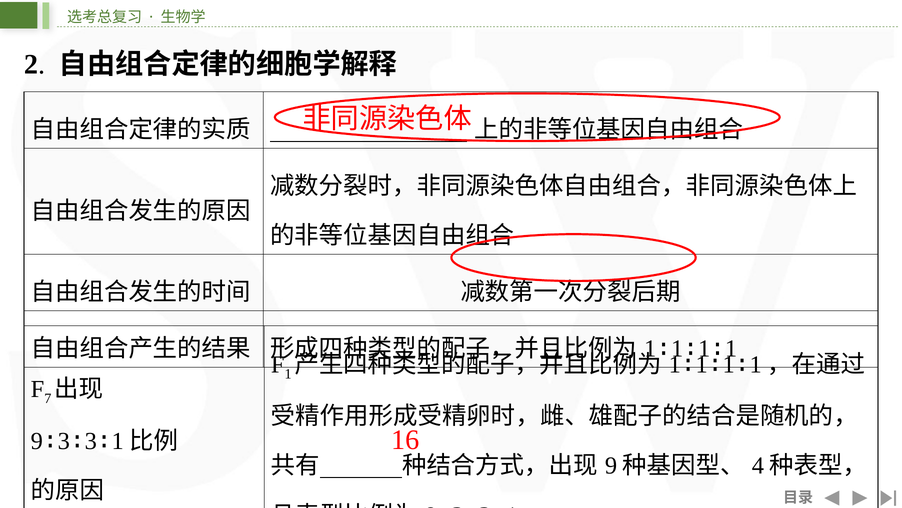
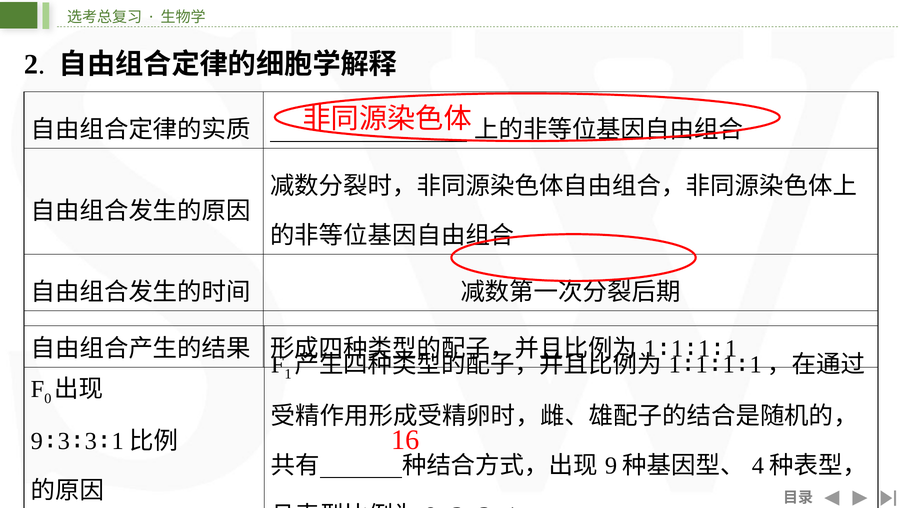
7: 7 -> 0 (48, 398)
